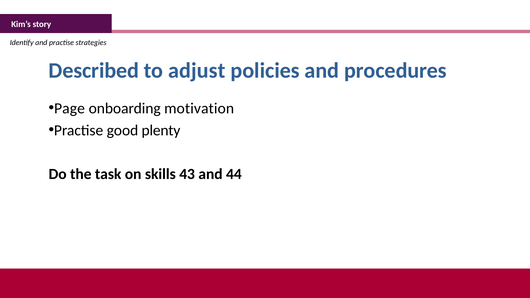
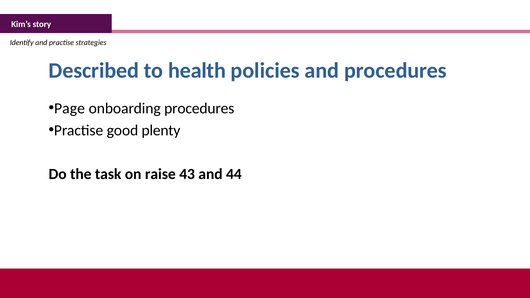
adjust: adjust -> health (197, 70)
onboarding motivation: motivation -> procedures (199, 108)
skills: skills -> raise (160, 174)
